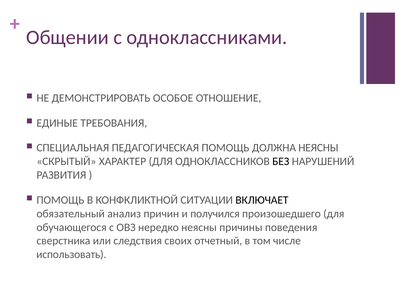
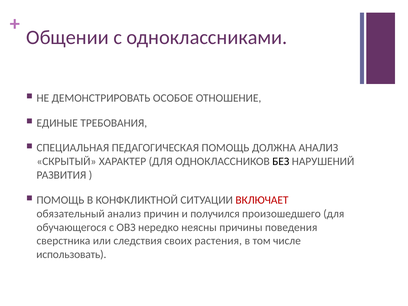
ДОЛЖНА НЕЯСНЫ: НЕЯСНЫ -> АНАЛИЗ (318, 148)
ВКЛЮЧАЕТ colour: black -> red (262, 200)
отчетный: отчетный -> растения (218, 241)
